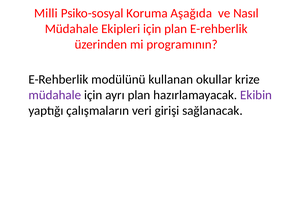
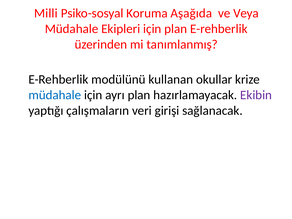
Nasıl: Nasıl -> Veya (246, 13)
programının: programının -> tanımlanmış (182, 44)
müdahale colour: purple -> blue (55, 95)
